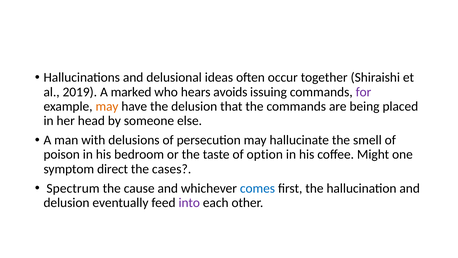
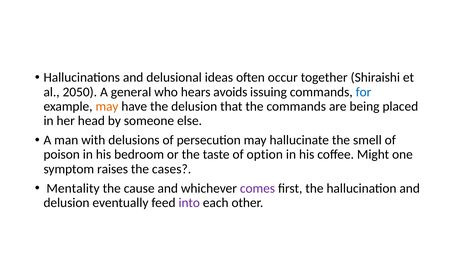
2019: 2019 -> 2050 (80, 92)
marked: marked -> general (131, 92)
for colour: purple -> blue (363, 92)
direct: direct -> raises (113, 169)
Spectrum: Spectrum -> Mentality (73, 188)
comes colour: blue -> purple (257, 188)
